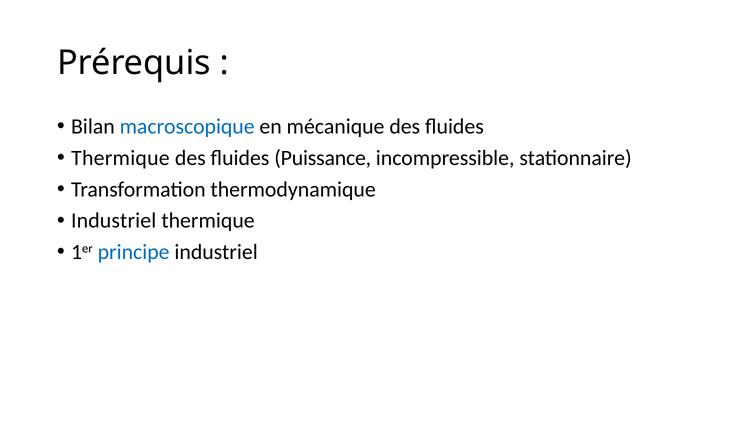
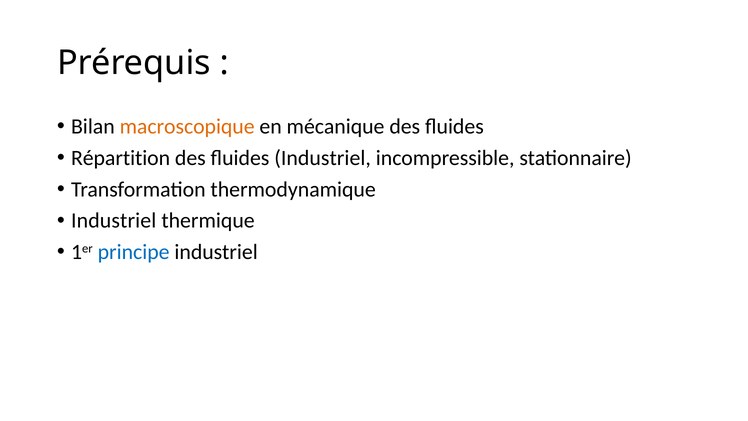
macroscopique colour: blue -> orange (187, 126)
Thermique: Thermique -> Répartition (121, 158)
fluides Puissance: Puissance -> Industriel (323, 158)
